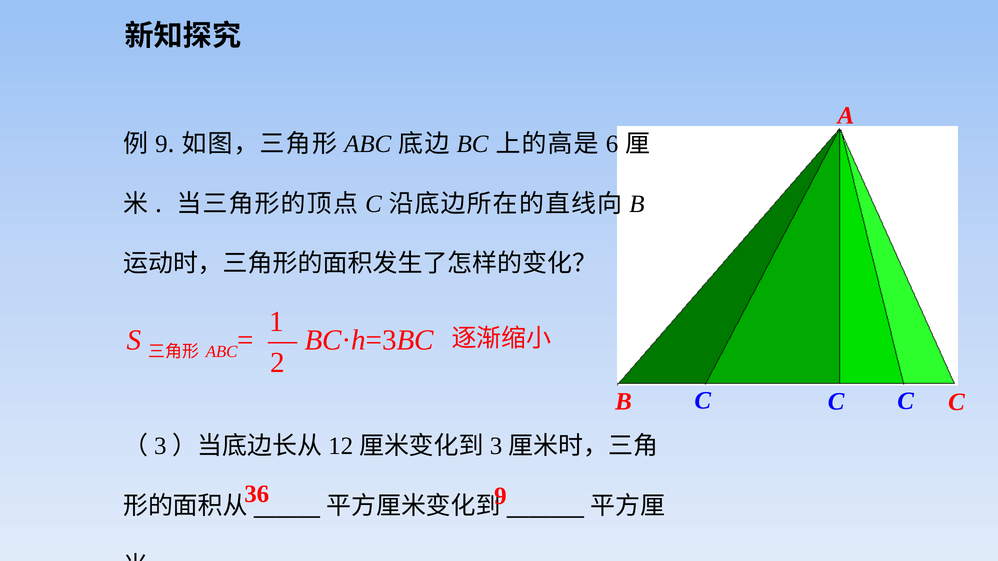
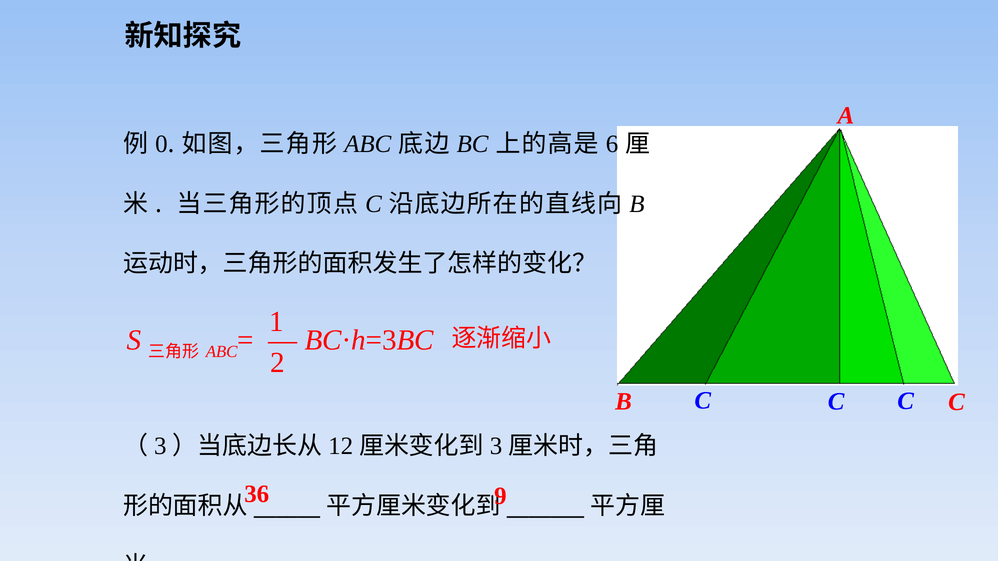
9: 9 -> 0 (161, 144)
